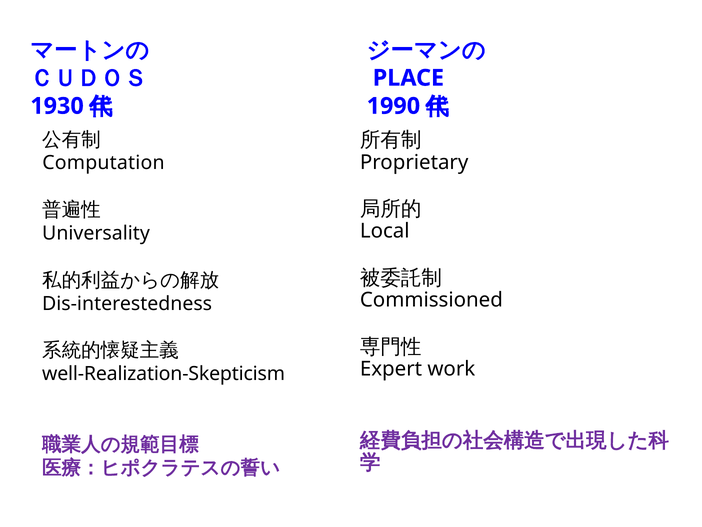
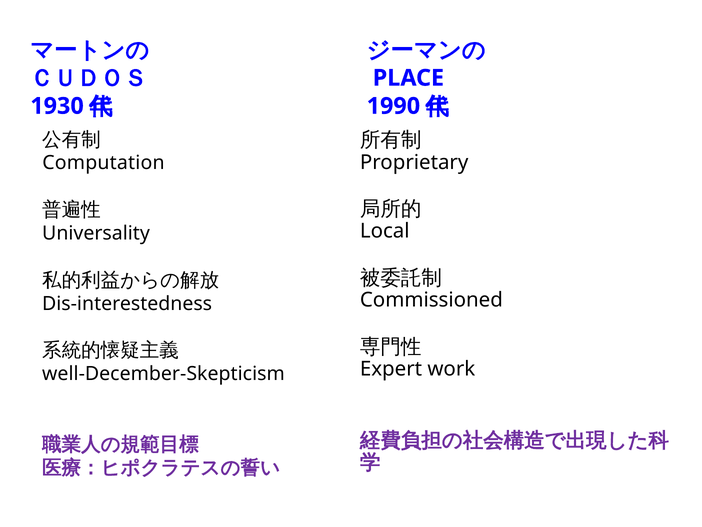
well-Realization-Skepticism: well-Realization-Skepticism -> well-December-Skepticism (163, 374)
